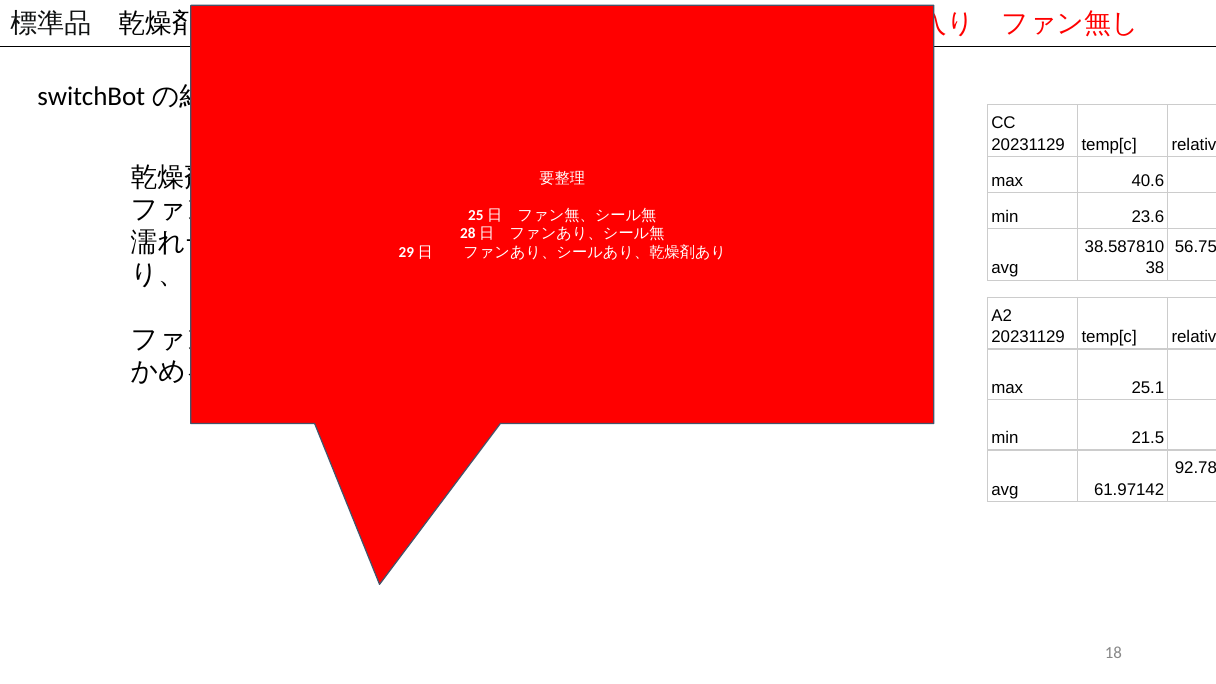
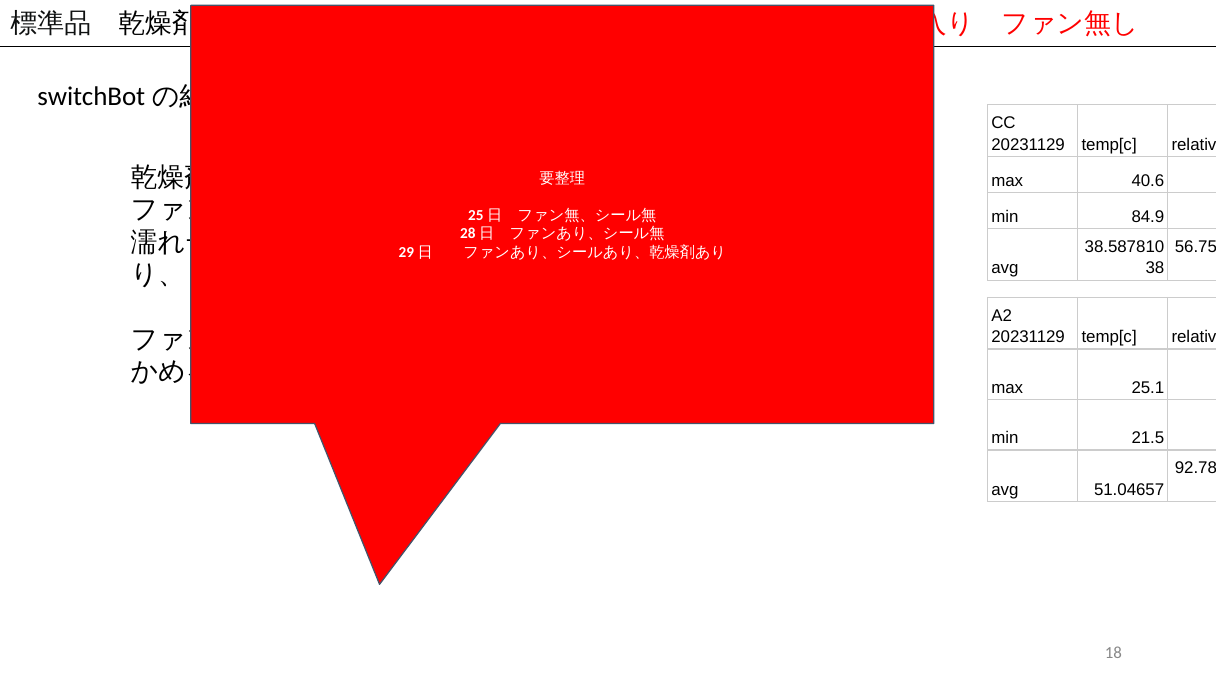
23.6: 23.6 -> 84.9 (1148, 217)
61.97142: 61.97142 -> 51.04657 (1129, 490)
